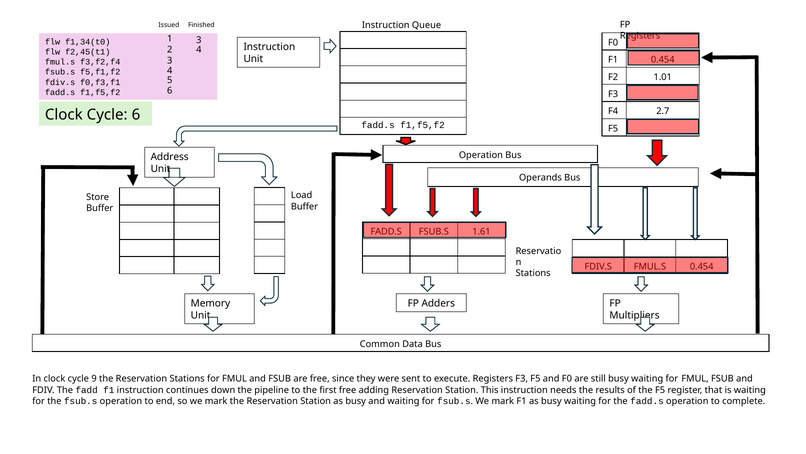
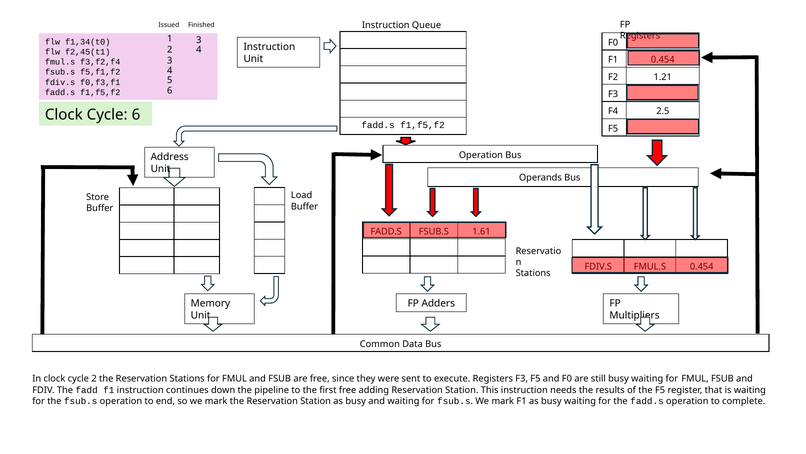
1.01: 1.01 -> 1.21 (663, 77)
2.7: 2.7 -> 2.5 (663, 111)
cycle 9: 9 -> 2 (94, 378)
